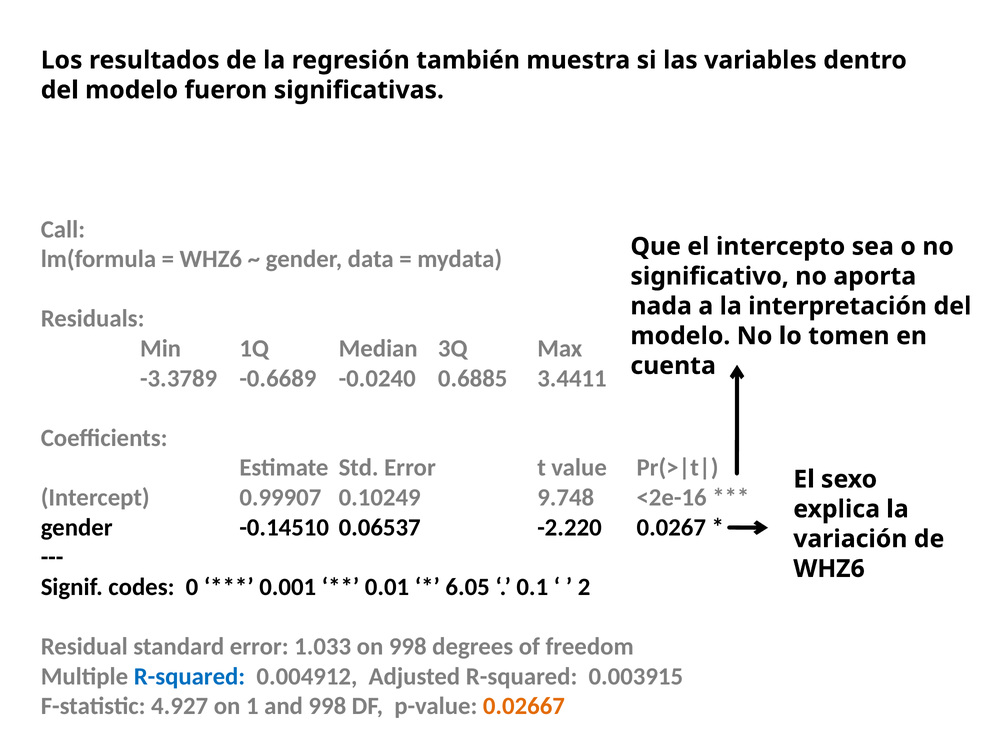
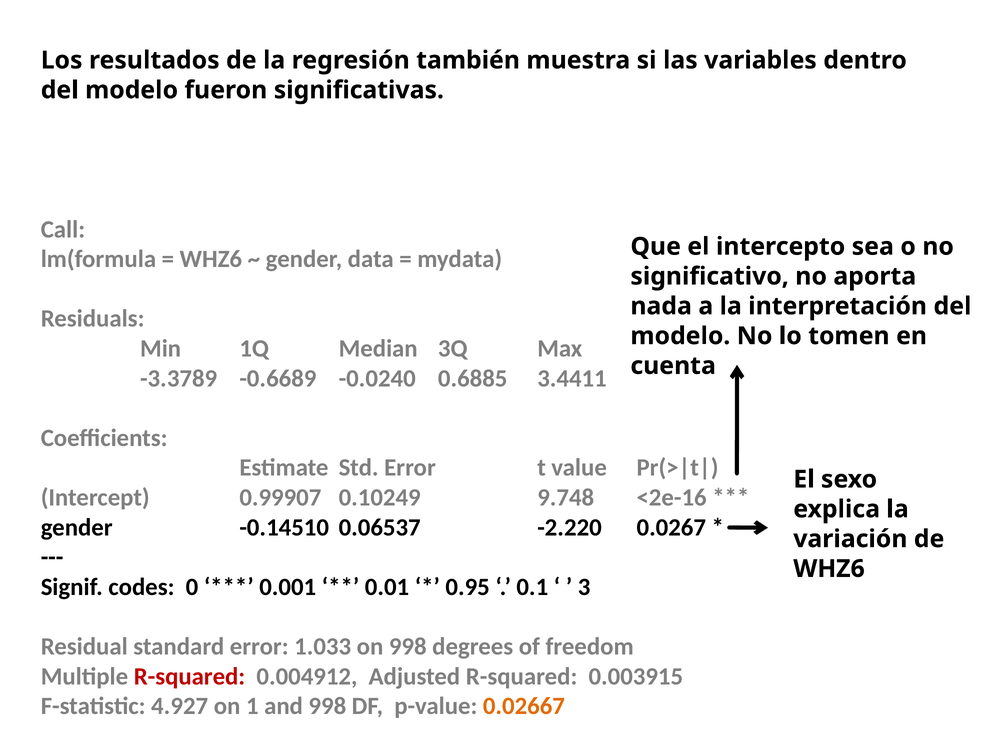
6.05: 6.05 -> 0.95 (468, 587)
2: 2 -> 3 (584, 587)
R-squared colour: blue -> red (189, 676)
